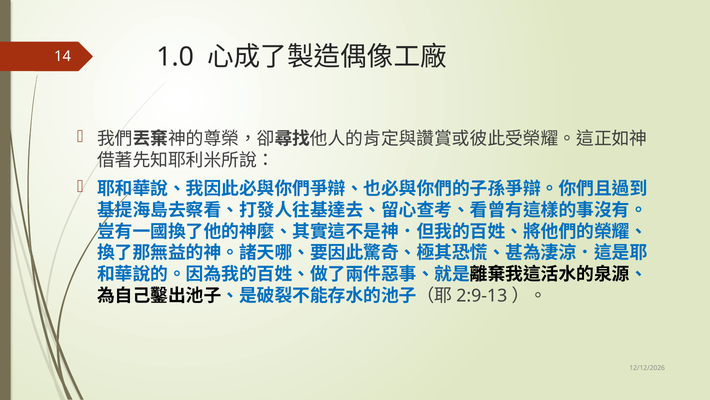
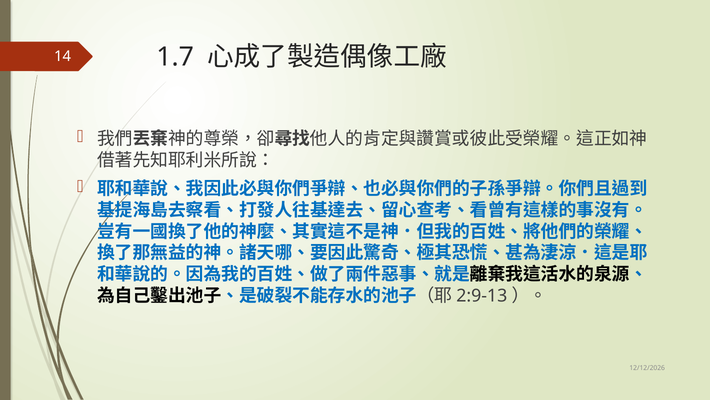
1.0: 1.0 -> 1.7 (175, 57)
